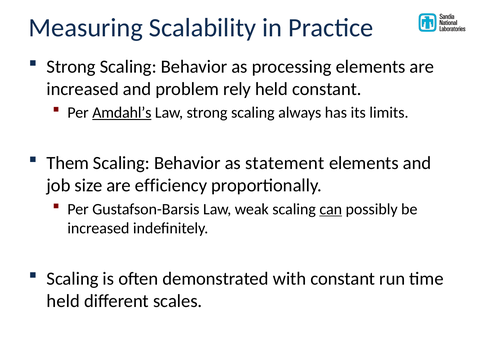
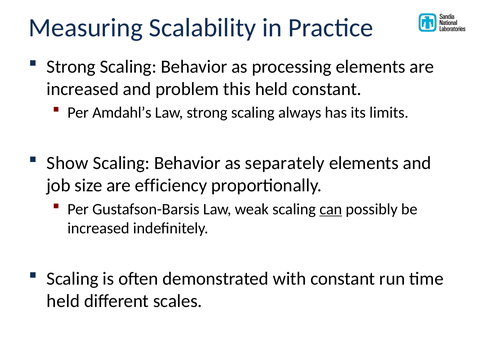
rely: rely -> this (237, 89)
Amdahl’s underline: present -> none (122, 112)
Them: Them -> Show (68, 163)
statement: statement -> separately (285, 163)
